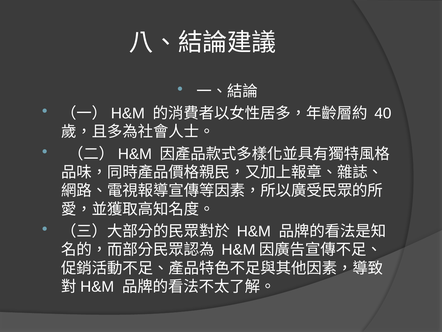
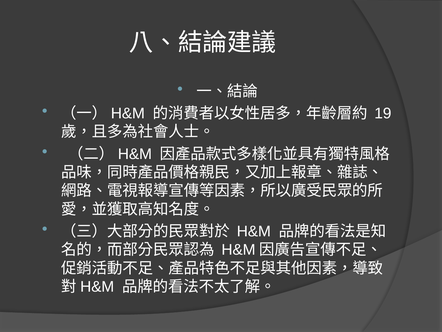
40: 40 -> 19 (383, 113)
